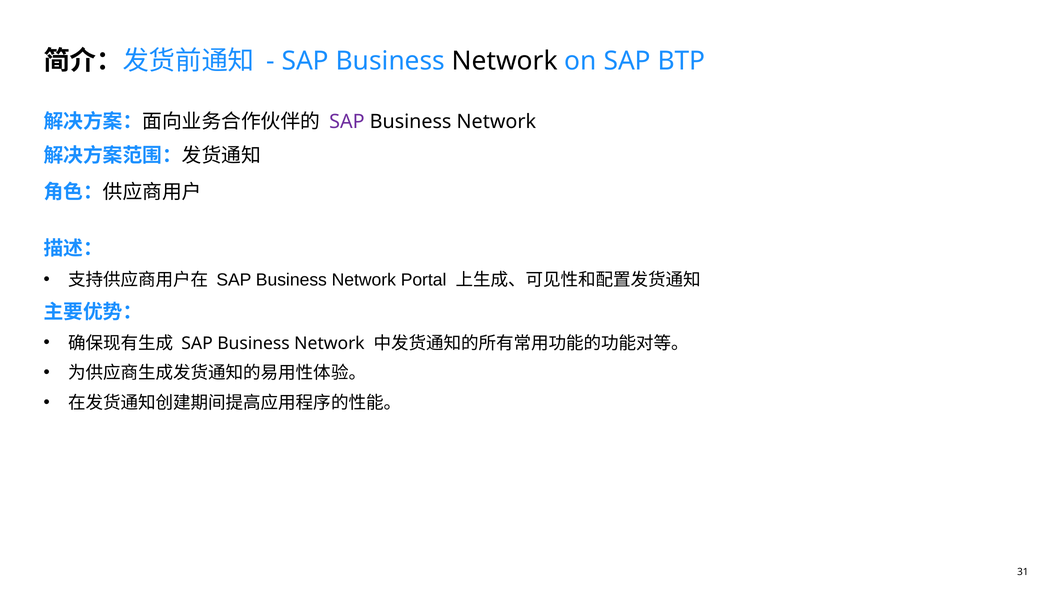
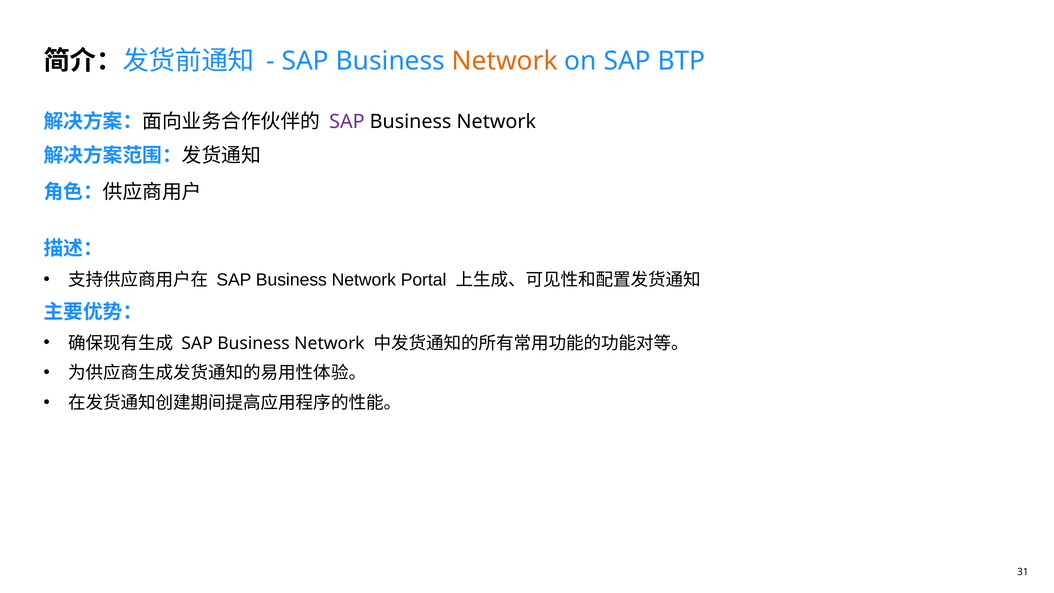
Network colour: black -> orange (505, 61)
